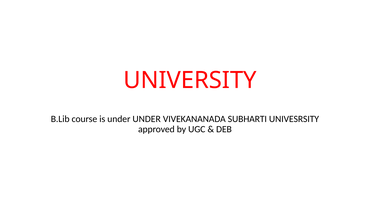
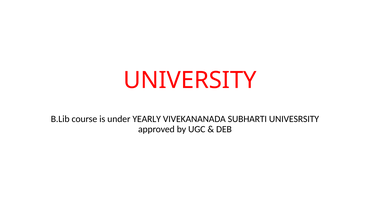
under UNDER: UNDER -> YEARLY (147, 119)
